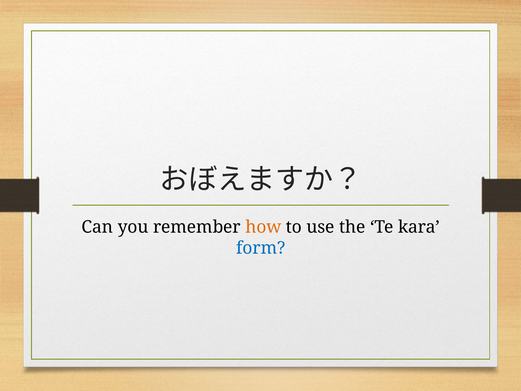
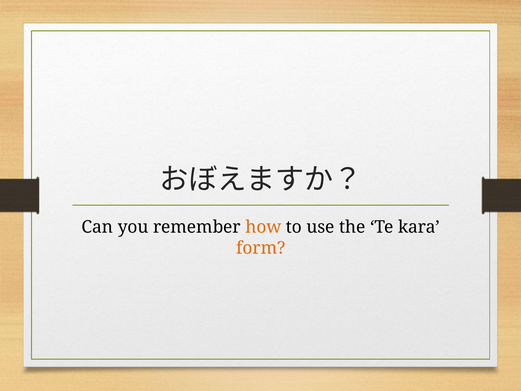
form colour: blue -> orange (261, 248)
